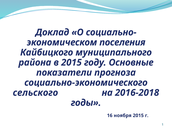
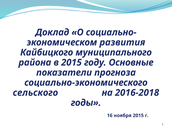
поселения: поселения -> развития (122, 42)
